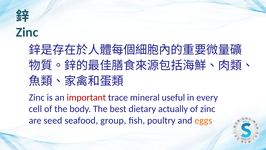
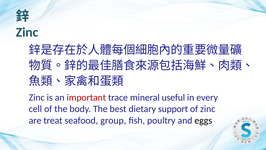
actually: actually -> support (173, 109)
seed: seed -> treat (53, 120)
eggs colour: orange -> black (203, 120)
